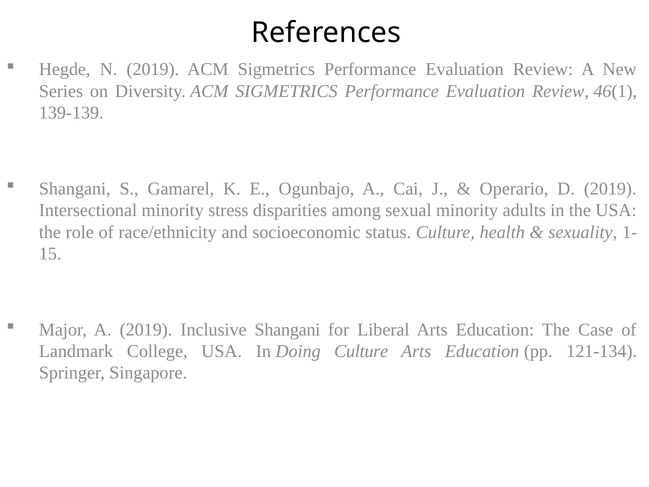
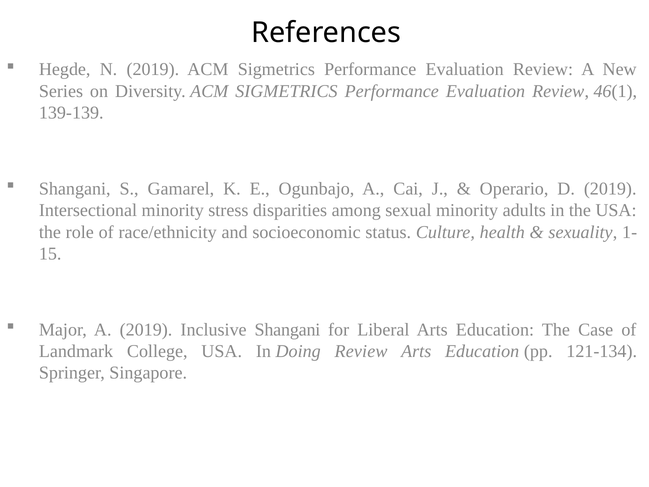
Doing Culture: Culture -> Review (361, 351)
